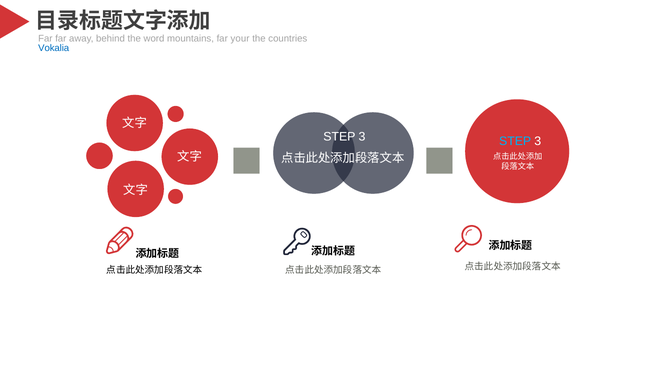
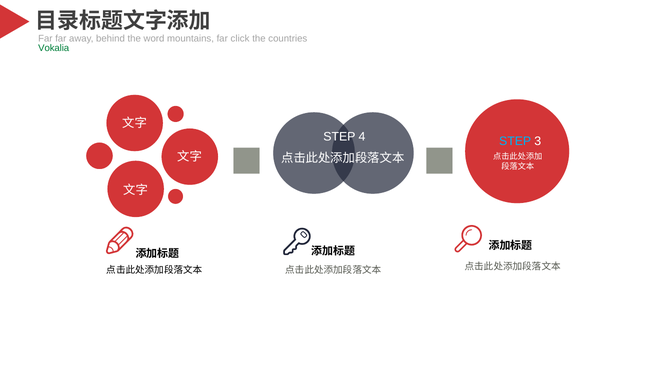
your: your -> click (240, 39)
Vokalia colour: blue -> green (54, 48)
3: 3 -> 4 (362, 137)
